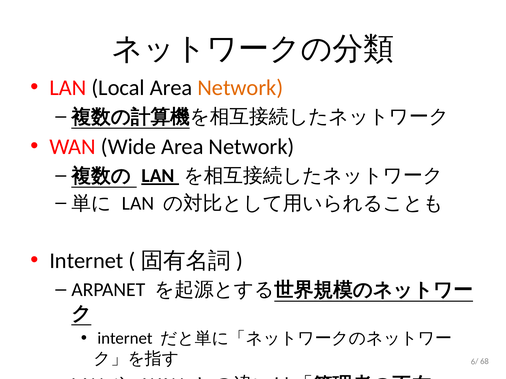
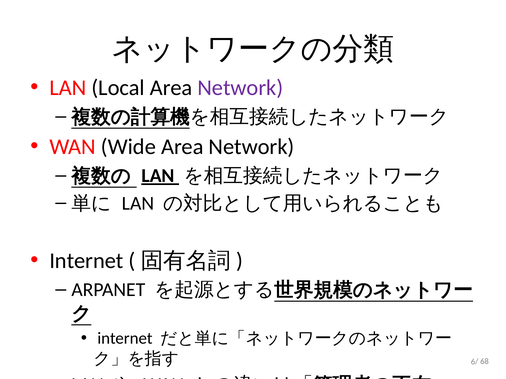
Network colour: orange -> purple (240, 88)
